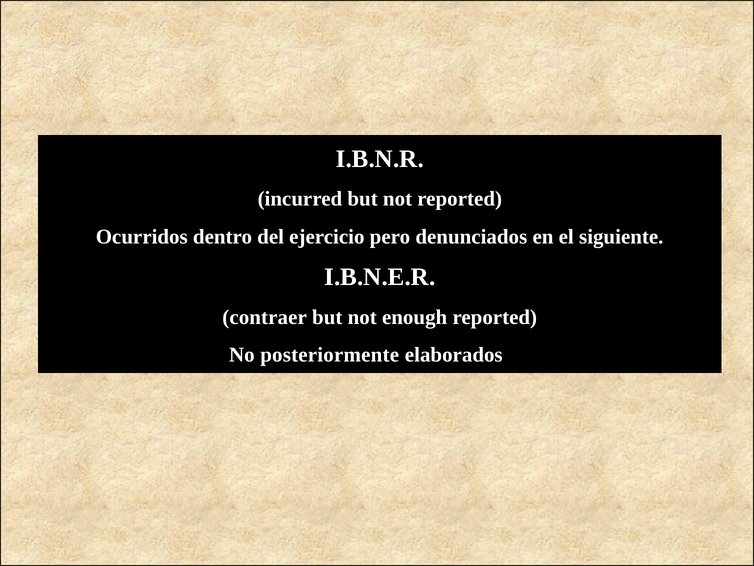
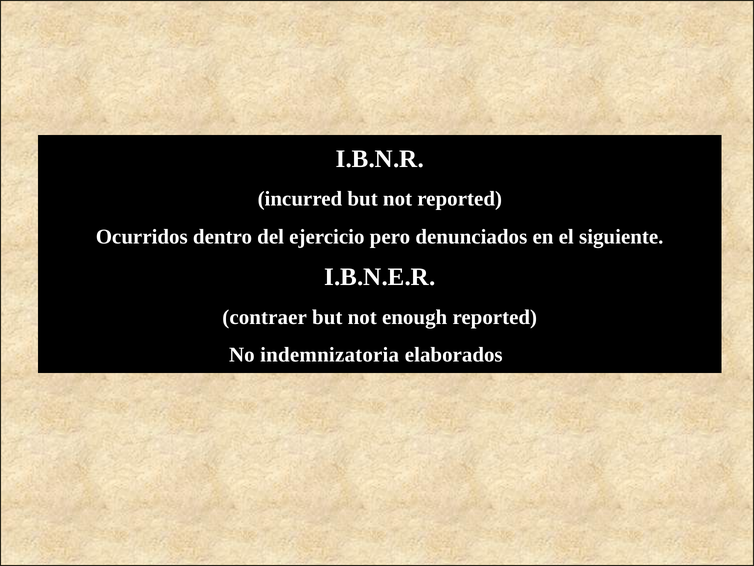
posteriormente: posteriormente -> indemnizatoria (330, 355)
